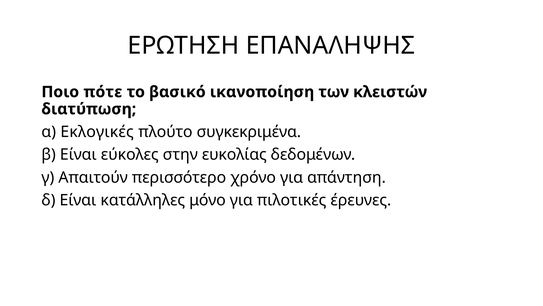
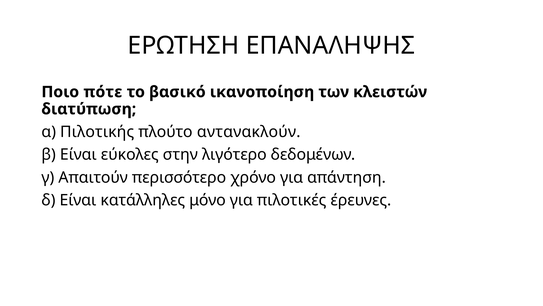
Εκλογικές: Εκλογικές -> Πιλοτικής (97, 132)
συγκεκριμένα: συγκεκριμένα -> αντανακλούν (249, 132)
ευκολίας: ευκολίας -> λιγότερο (234, 154)
